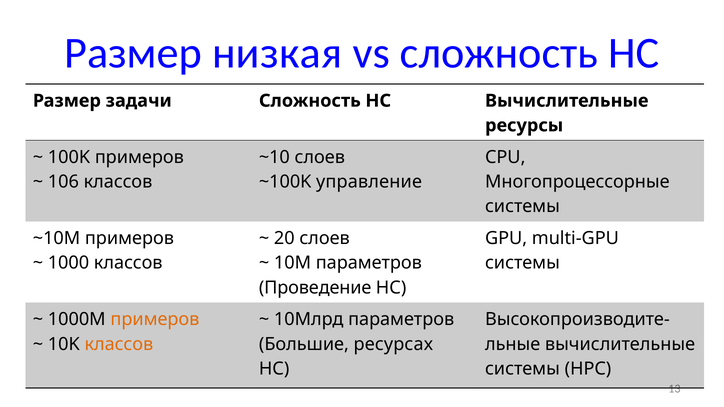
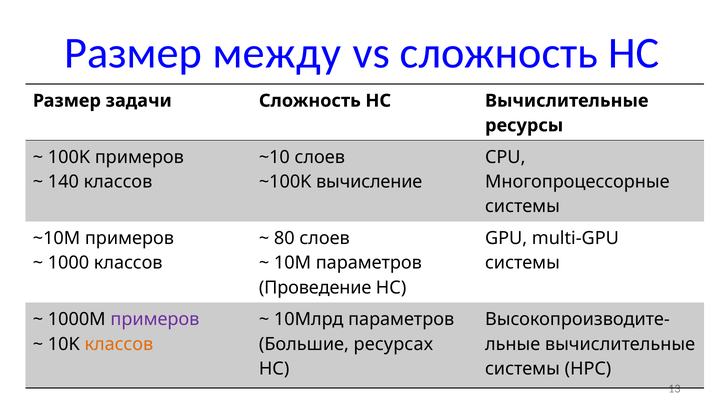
низкая: низкая -> между (277, 53)
106: 106 -> 140 (63, 182)
управление: управление -> вычисление (369, 182)
20: 20 -> 80 (284, 239)
примеров colour: orange -> purple (155, 320)
